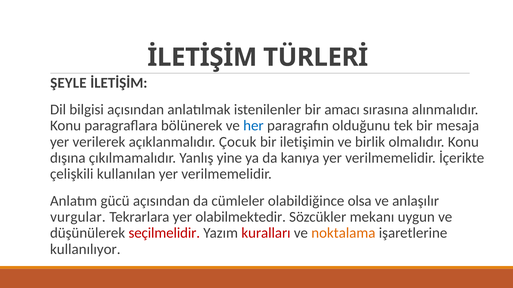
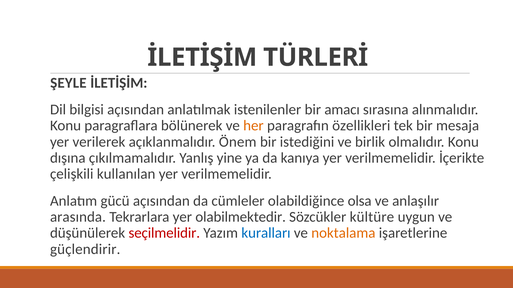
her colour: blue -> orange (253, 126)
olduğunu: olduğunu -> özellikleri (361, 126)
Çocuk: Çocuk -> Önem (238, 142)
iletişimin: iletişimin -> istediğini (307, 142)
vurgular: vurgular -> arasında (78, 217)
mekanı: mekanı -> kültüre (372, 217)
kuralları colour: red -> blue (266, 233)
kullanılıyor: kullanılıyor -> güçlendirir (85, 250)
